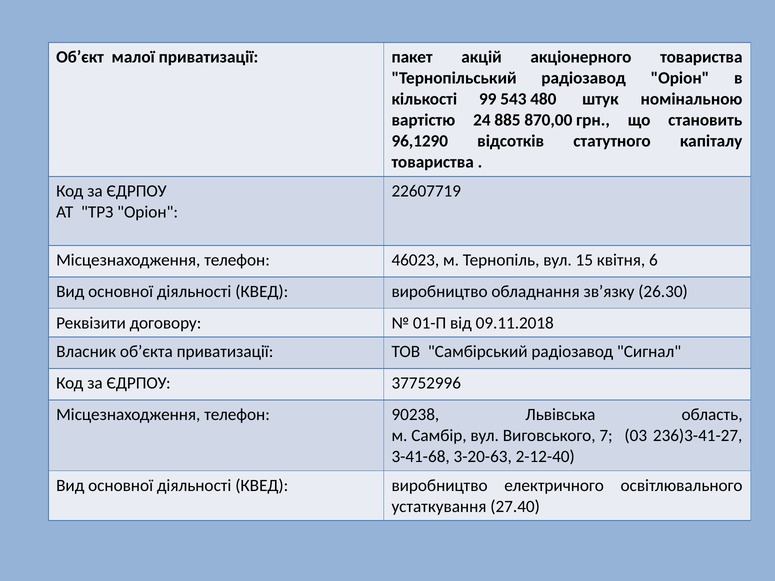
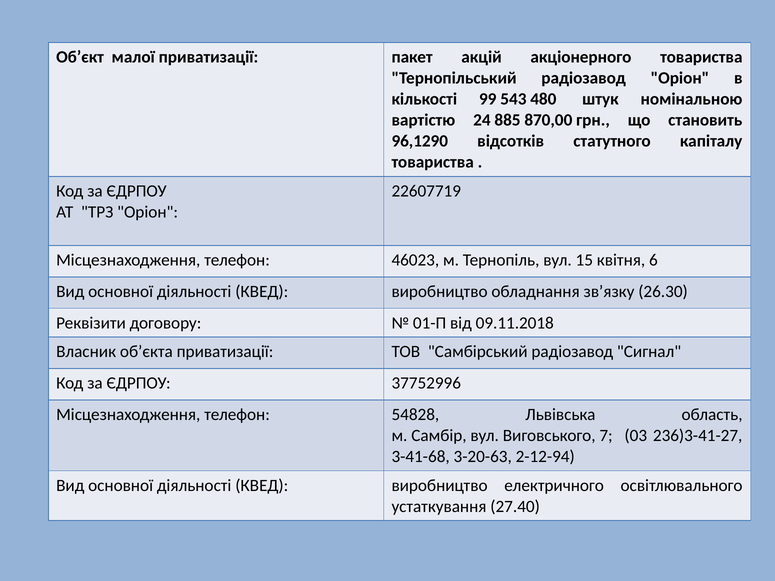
90238: 90238 -> 54828 (415, 415)
2-12-40: 2-12-40 -> 2-12-94 (545, 457)
